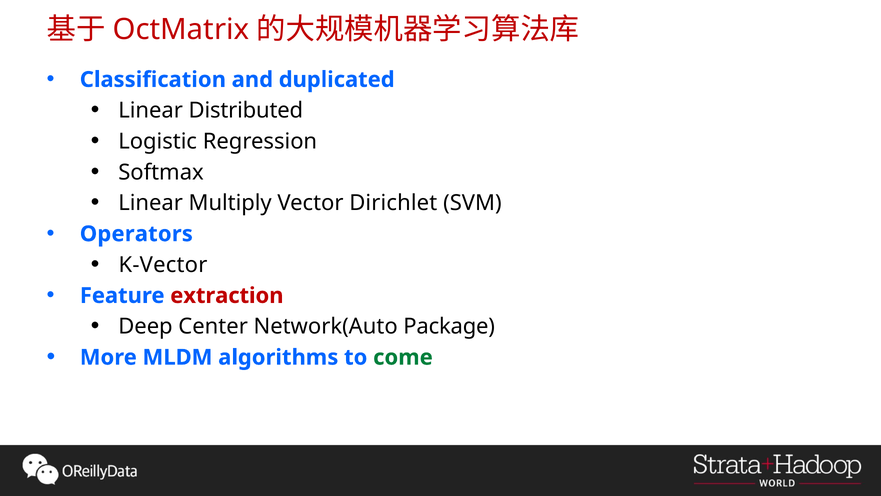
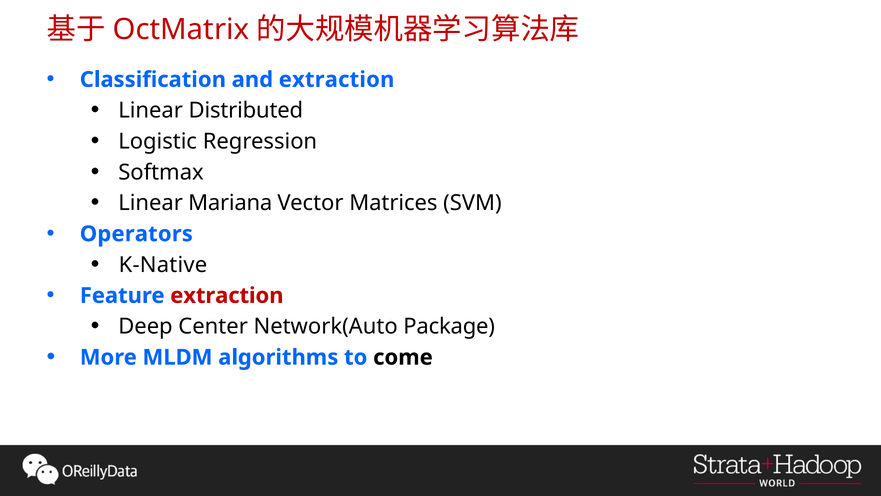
and duplicated: duplicated -> extraction (337, 80)
Multiply: Multiply -> Mariana (230, 203)
Dirichlet: Dirichlet -> Matrices (393, 203)
K-Vector: K-Vector -> K-Native (163, 265)
come colour: green -> black (403, 357)
